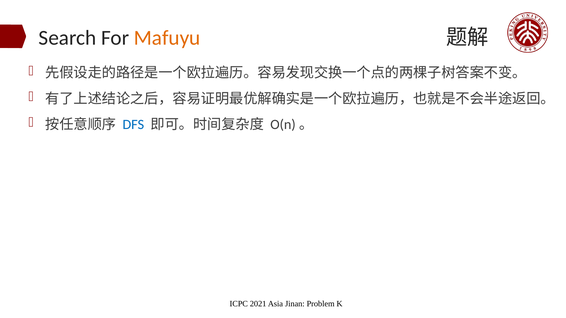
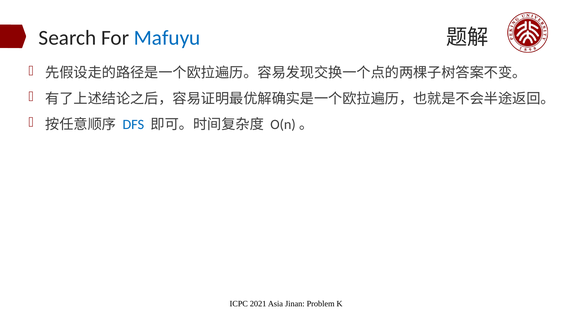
Mafuyu colour: orange -> blue (167, 38)
